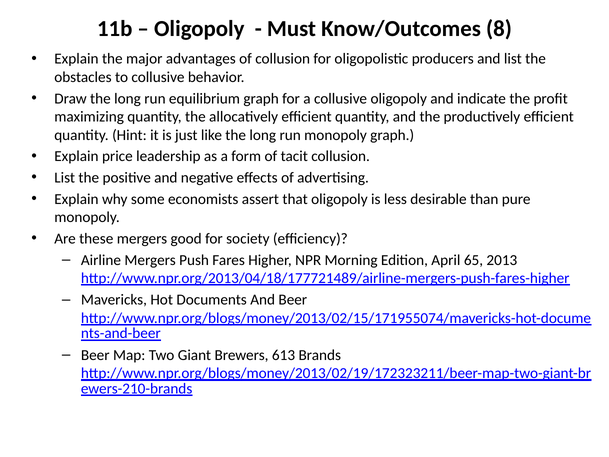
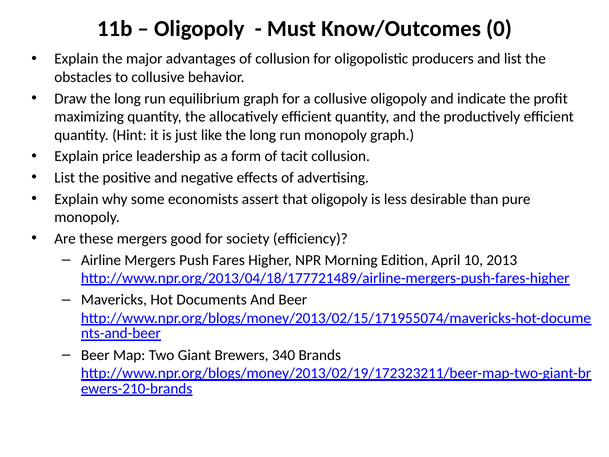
8: 8 -> 0 (499, 28)
65: 65 -> 10 (473, 260)
613: 613 -> 340 (284, 355)
